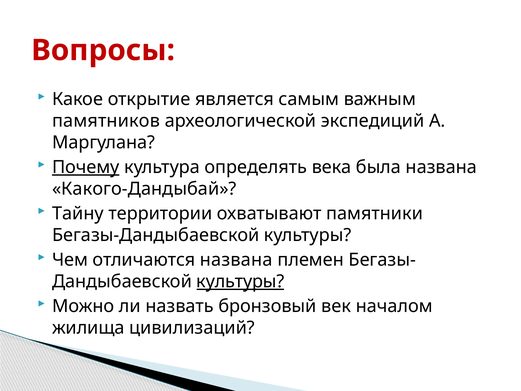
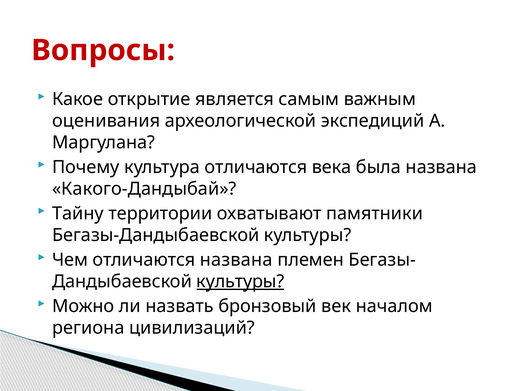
памятников: памятников -> оценивания (106, 121)
Почему underline: present -> none (86, 167)
культура определять: определять -> отличаются (256, 167)
жилища: жилища -> региона (88, 328)
